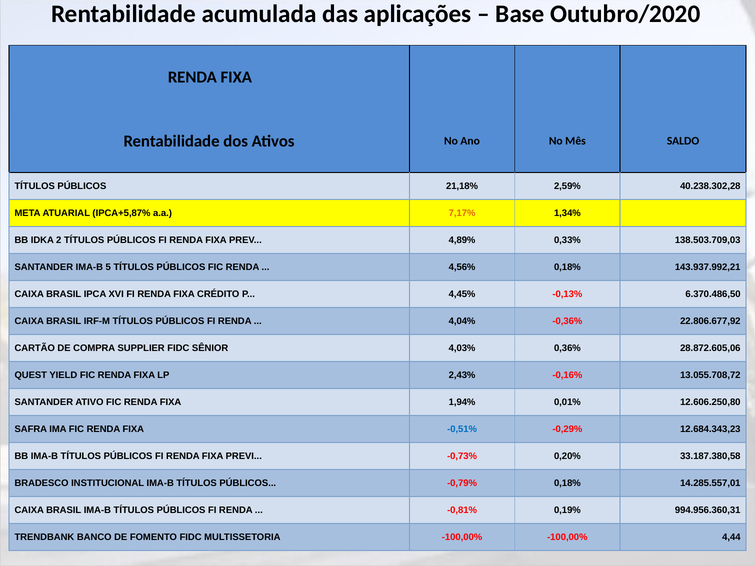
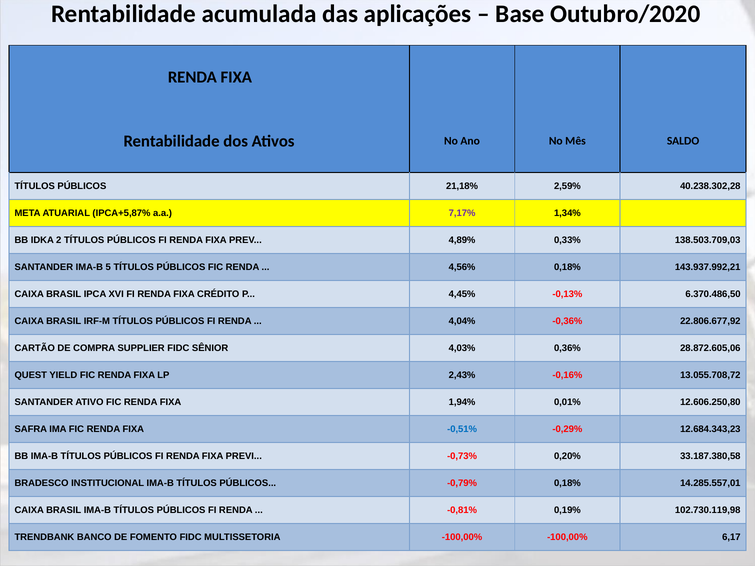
7,17% colour: orange -> purple (462, 213)
994.956.360,31: 994.956.360,31 -> 102.730.119,98 (708, 510)
4,44: 4,44 -> 6,17 (731, 537)
